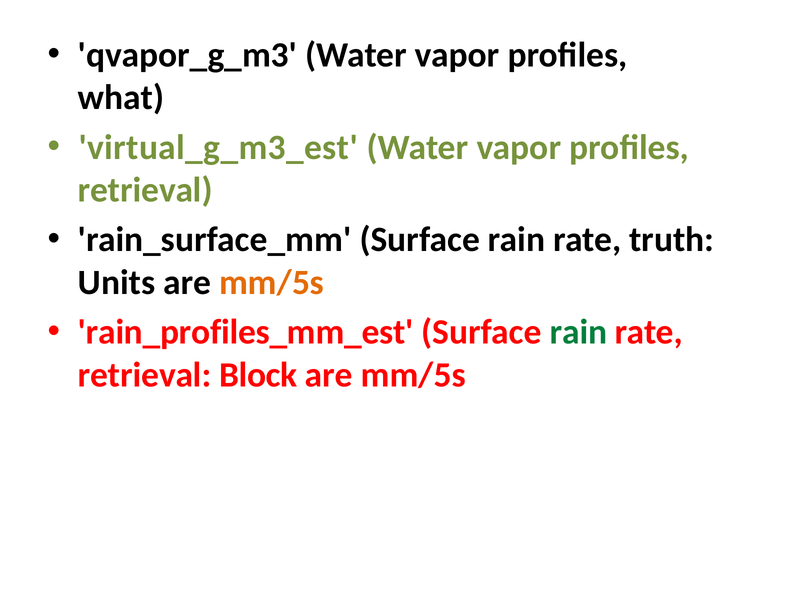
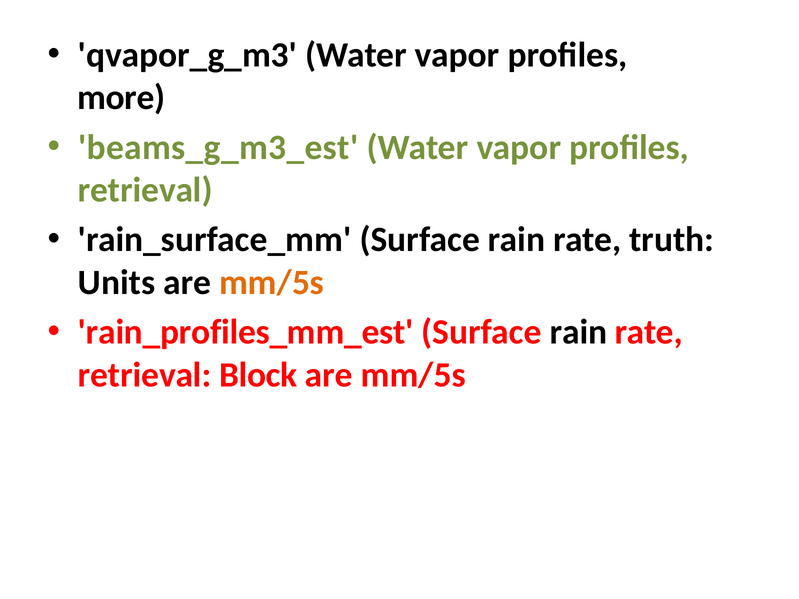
what: what -> more (121, 98)
virtual_g_m3_est: virtual_g_m3_est -> beams_g_m3_est (218, 147)
rain colour: green -> black (578, 332)
